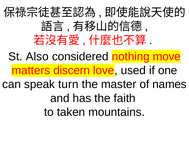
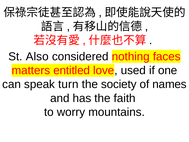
move: move -> faces (167, 56)
discern: discern -> entitled (72, 70)
master: master -> society (119, 84)
taken: taken -> worry (71, 112)
